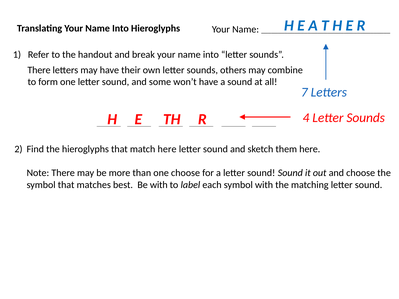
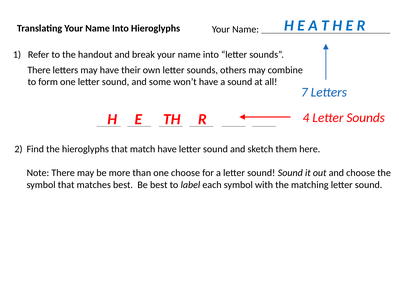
match here: here -> have (167, 149)
Be with: with -> best (159, 185)
